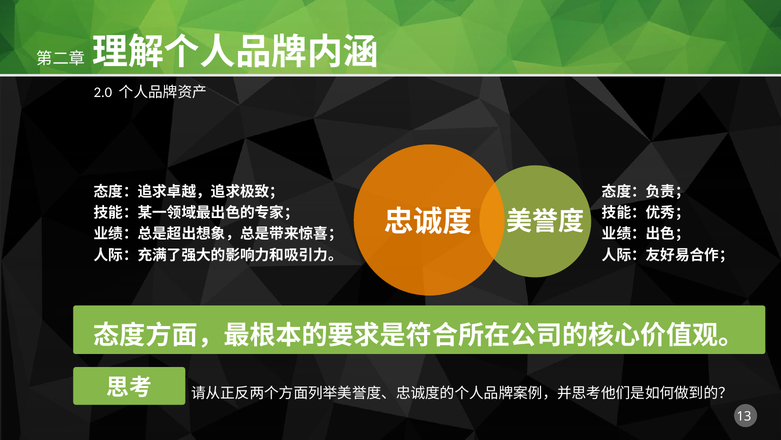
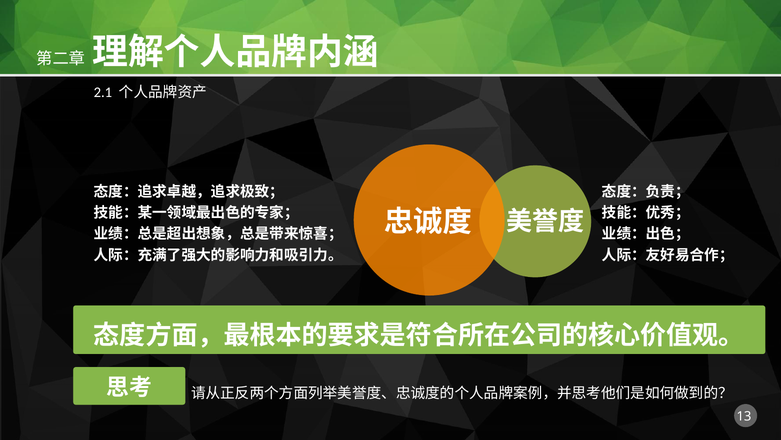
2.0: 2.0 -> 2.1 (103, 92)
